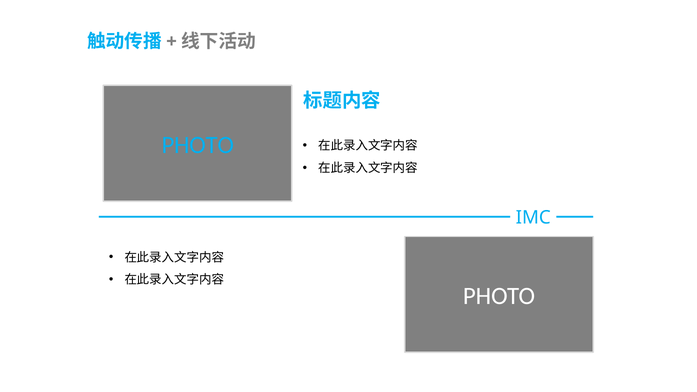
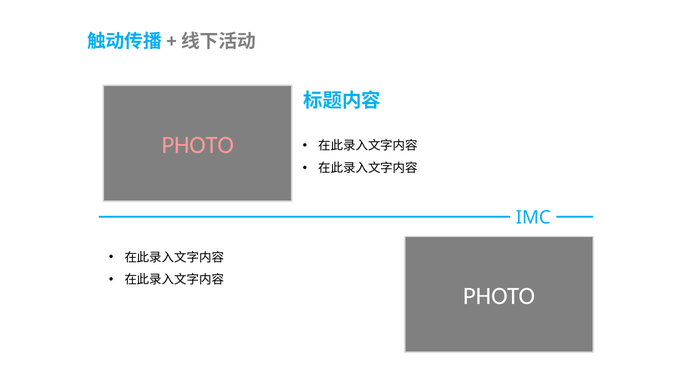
PHOTO colour: light blue -> pink (198, 145)
